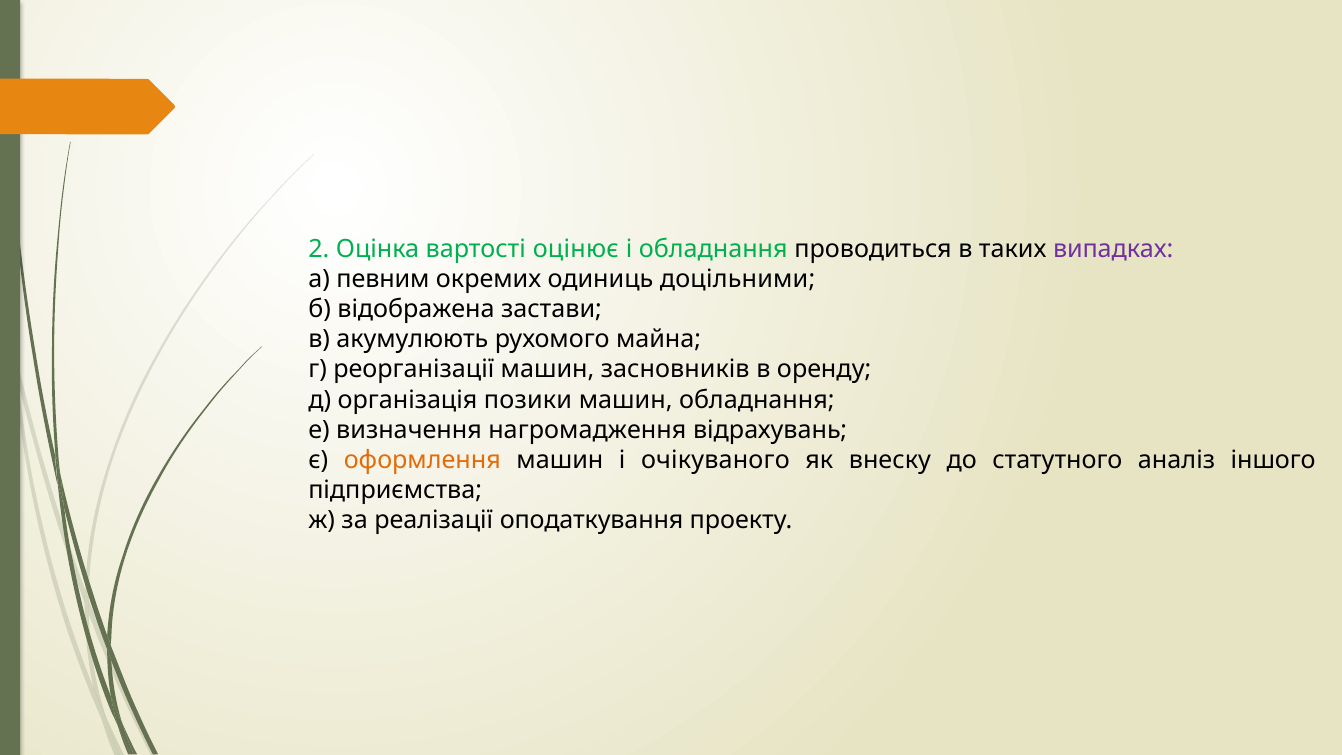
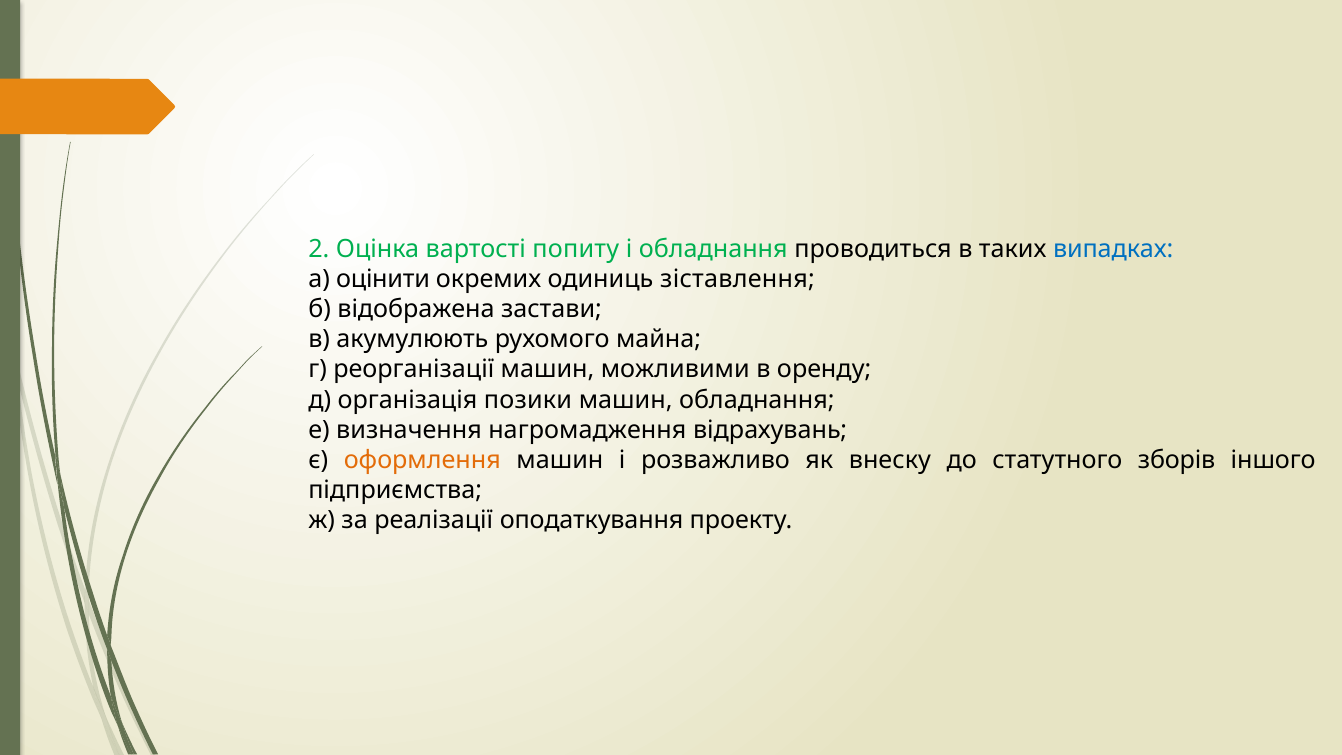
оцінює: оцінює -> попиту (576, 249)
випадках colour: purple -> blue (1113, 249)
певним: певним -> оцінити (383, 279)
доцільними: доцільними -> зіставлення (738, 279)
засновників: засновників -> можливими (675, 370)
очікуваного: очікуваного -> розважливо (716, 460)
аналіз: аналіз -> зборів (1177, 460)
